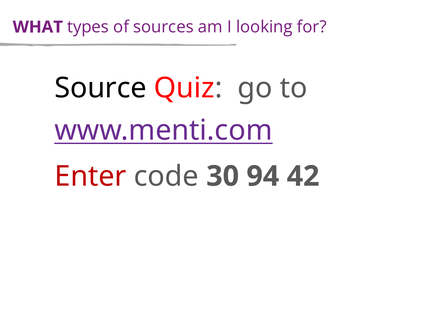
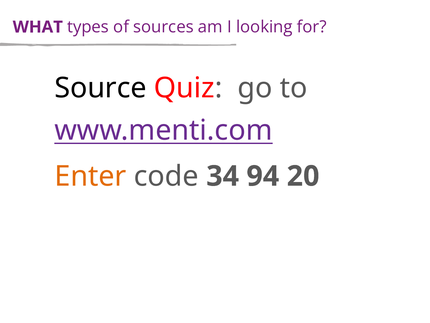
Enter colour: red -> orange (90, 176)
30: 30 -> 34 (223, 176)
42: 42 -> 20 (303, 176)
